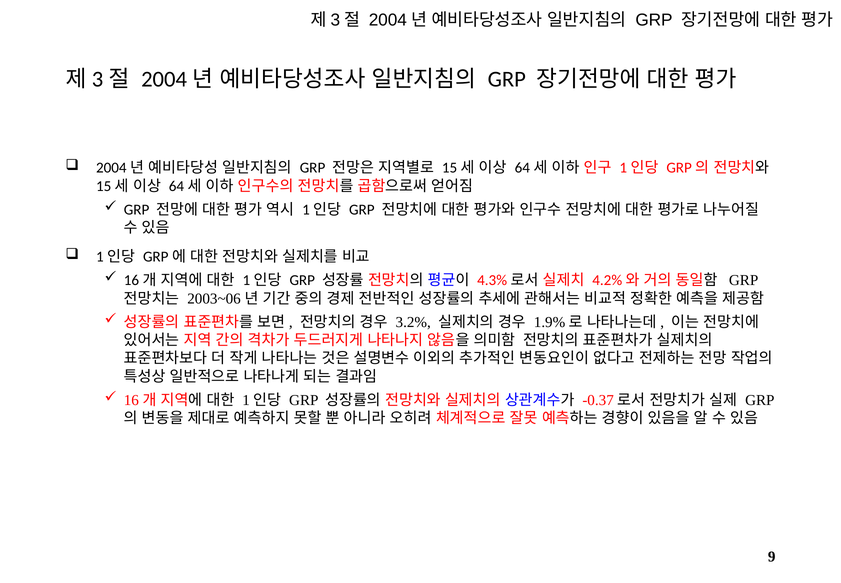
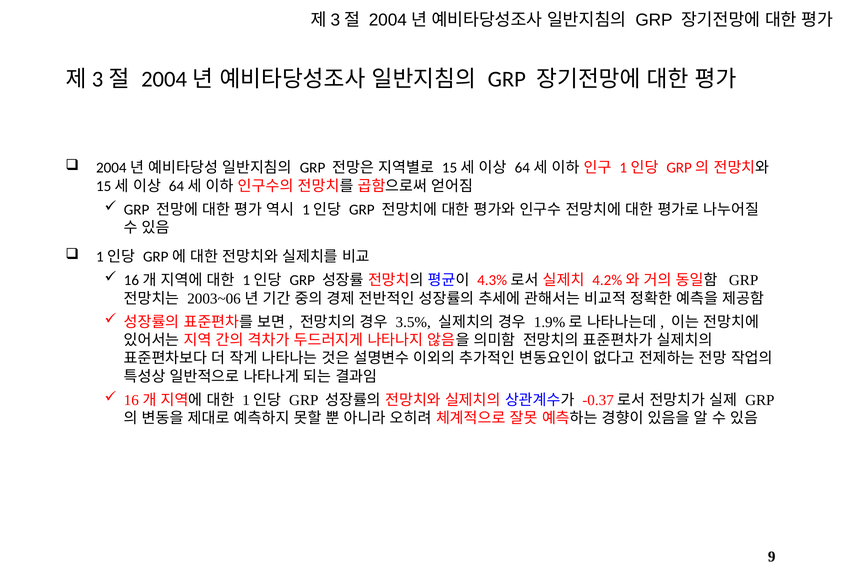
3.2%: 3.2% -> 3.5% (413, 322)
